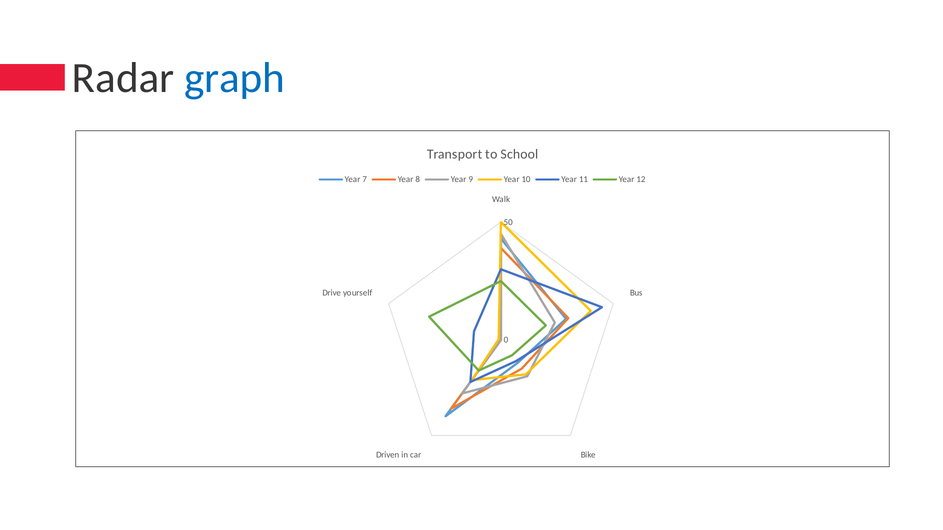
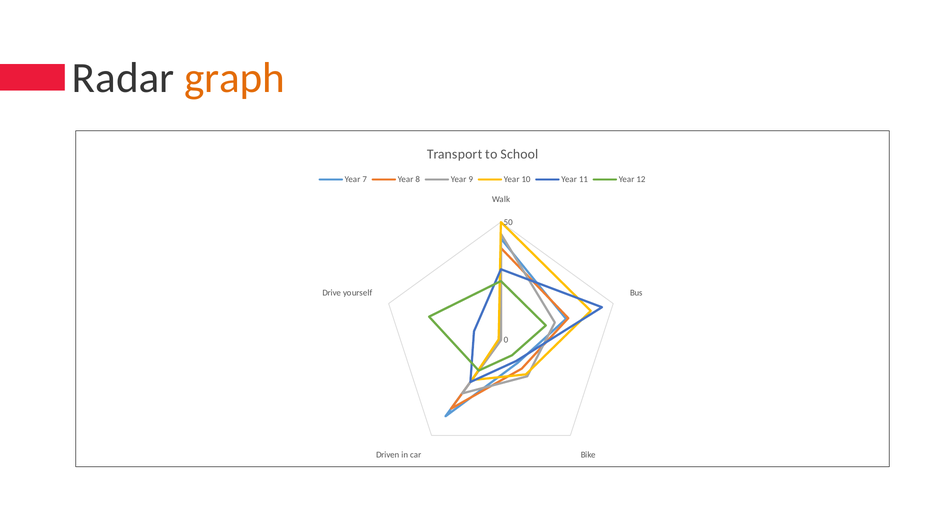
graph colour: blue -> orange (235, 78)
